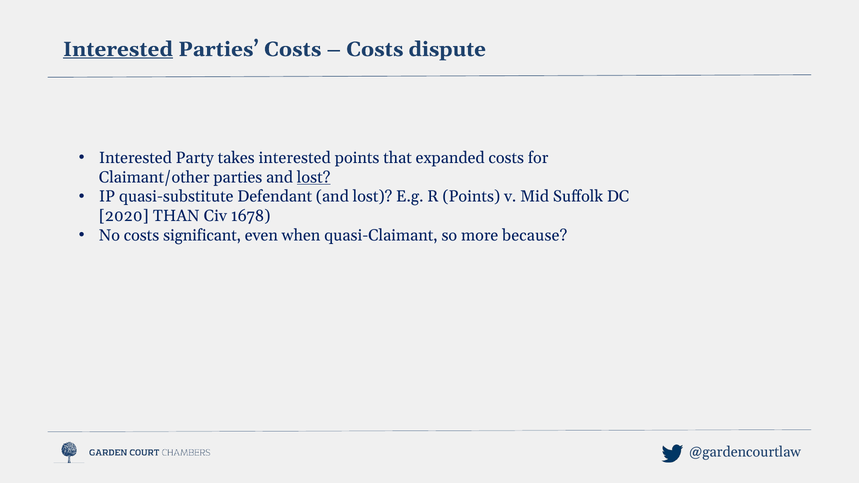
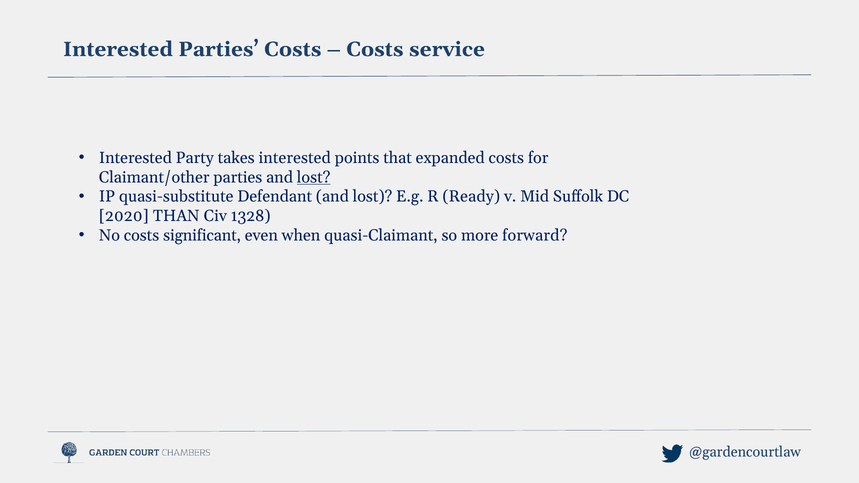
Interested underline: present -> none (118, 49)
dispute: dispute -> service (447, 49)
R Points: Points -> Ready (471, 197)
1678: 1678 -> 1328 (251, 216)
because: because -> forward (535, 235)
